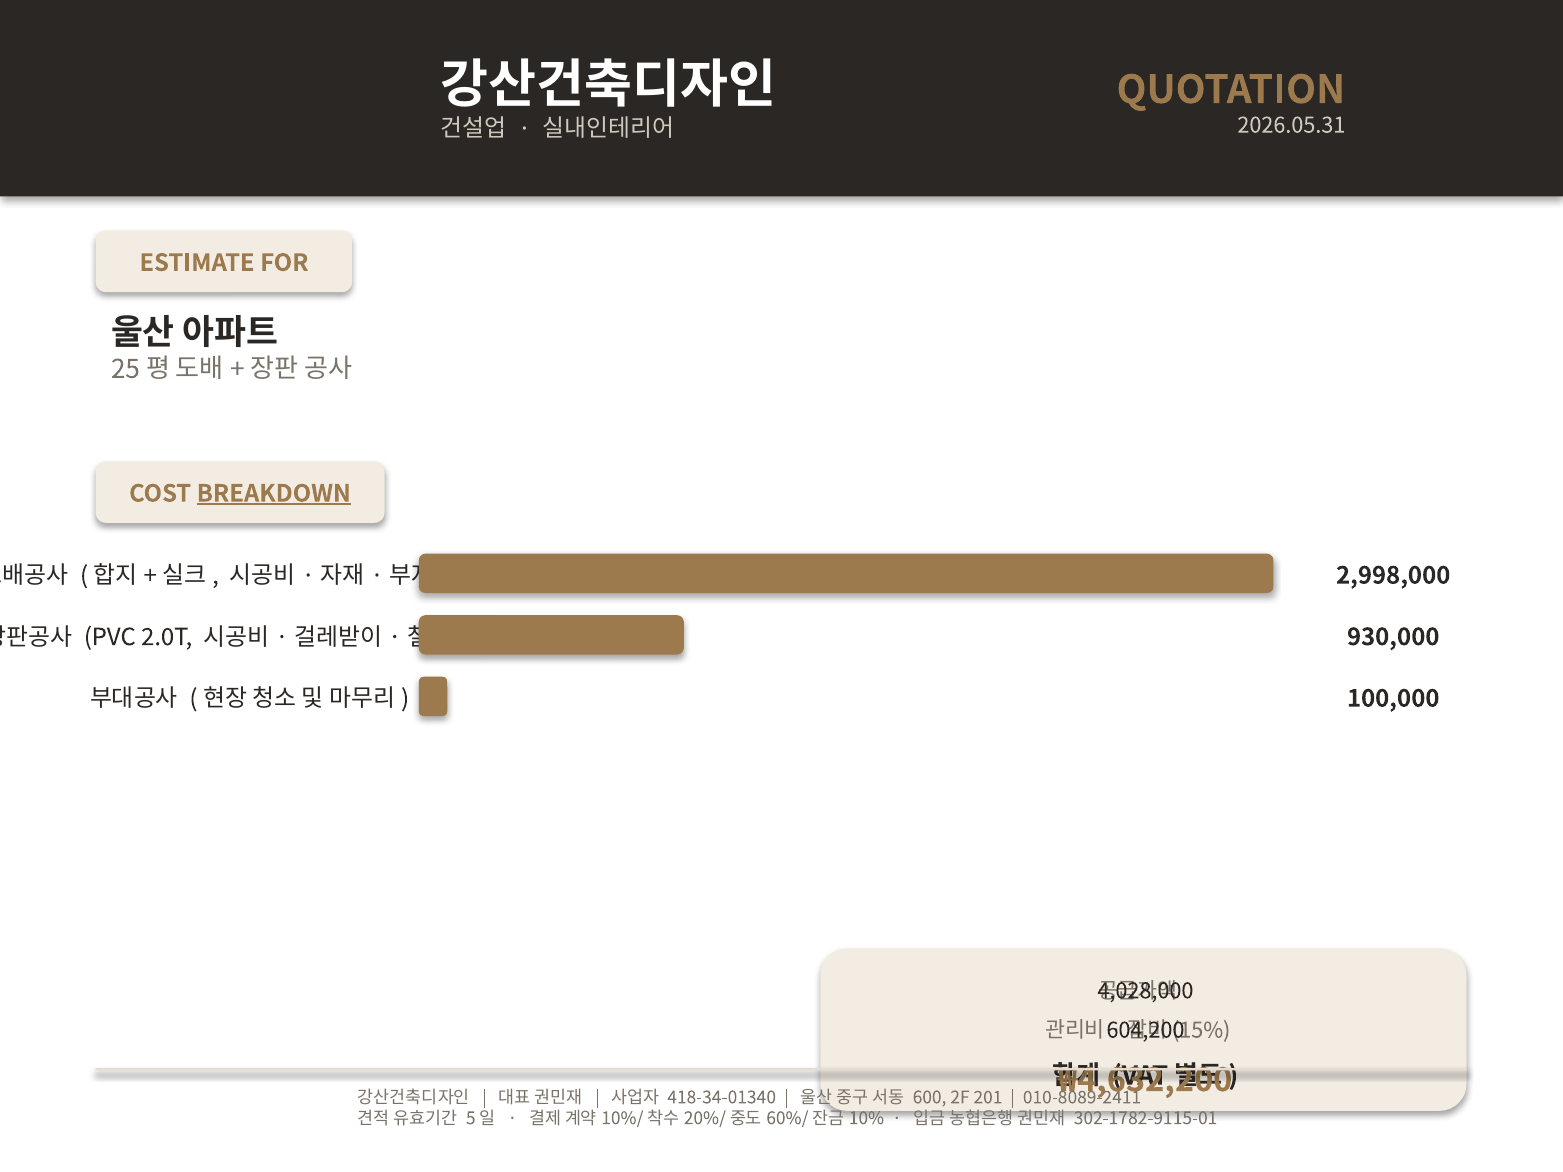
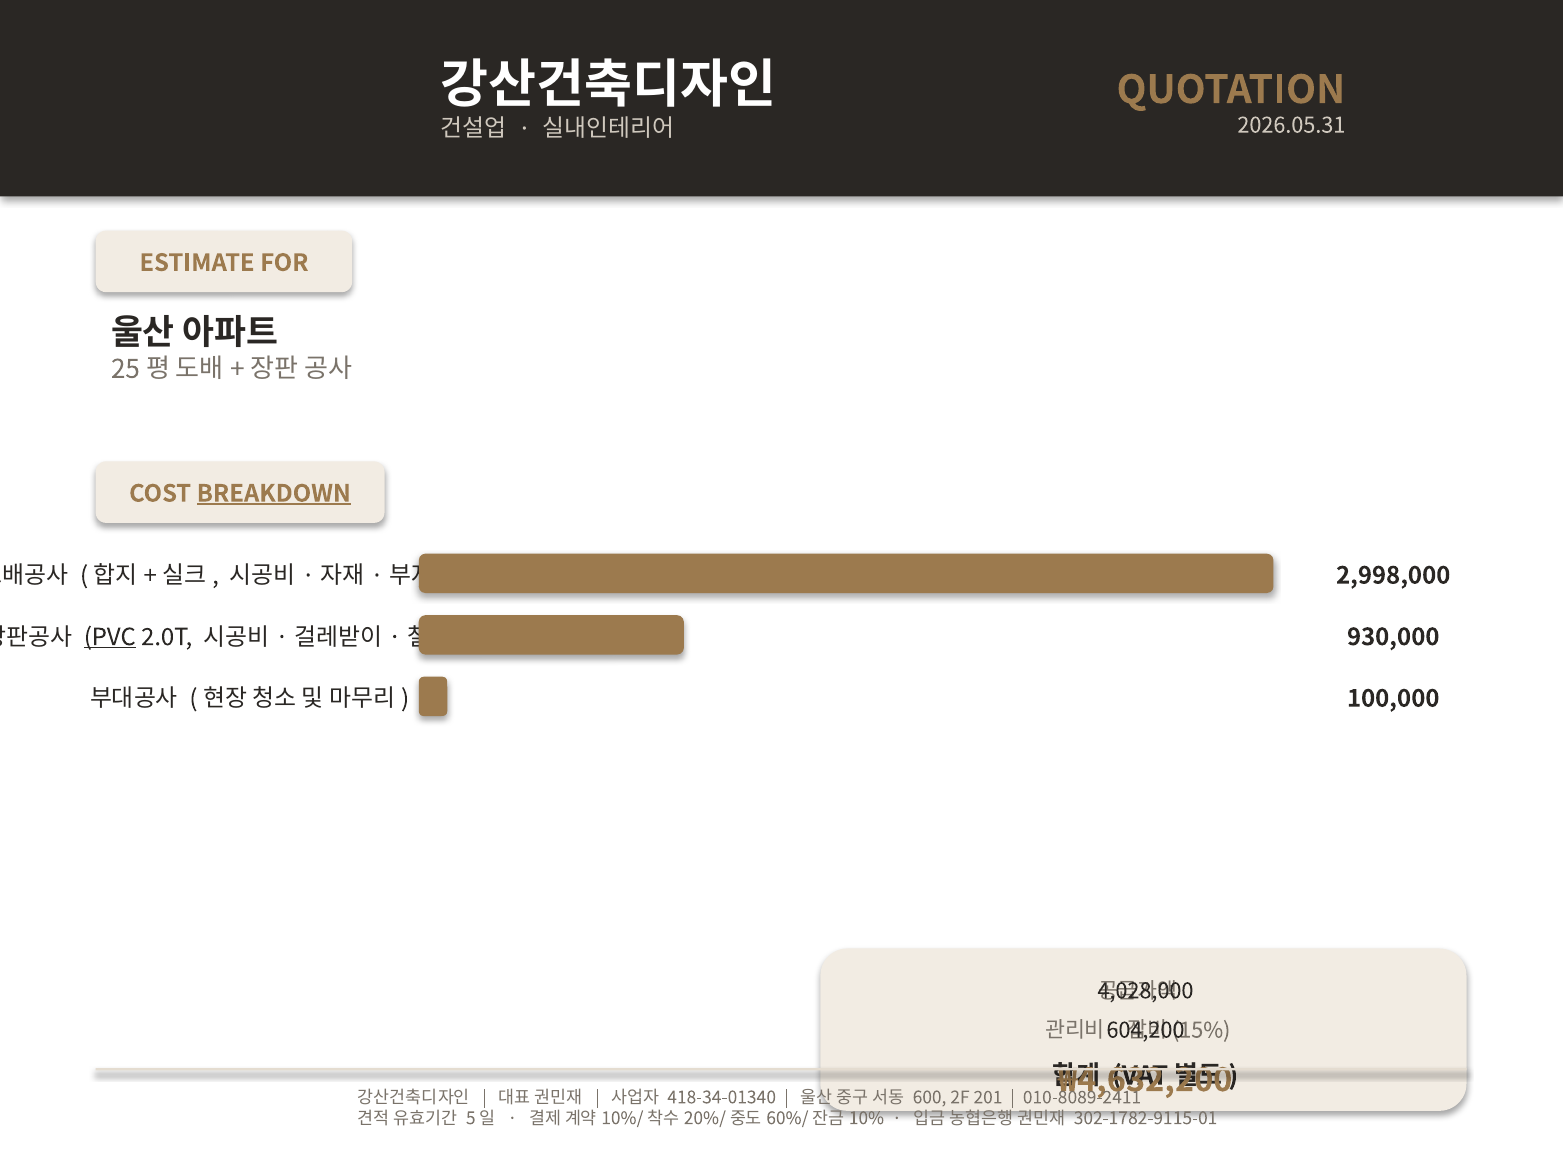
PVC underline: none -> present (110, 637)
